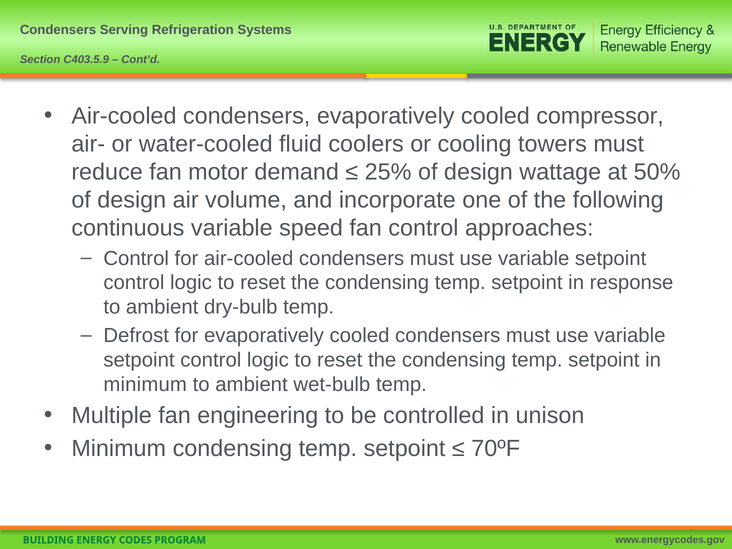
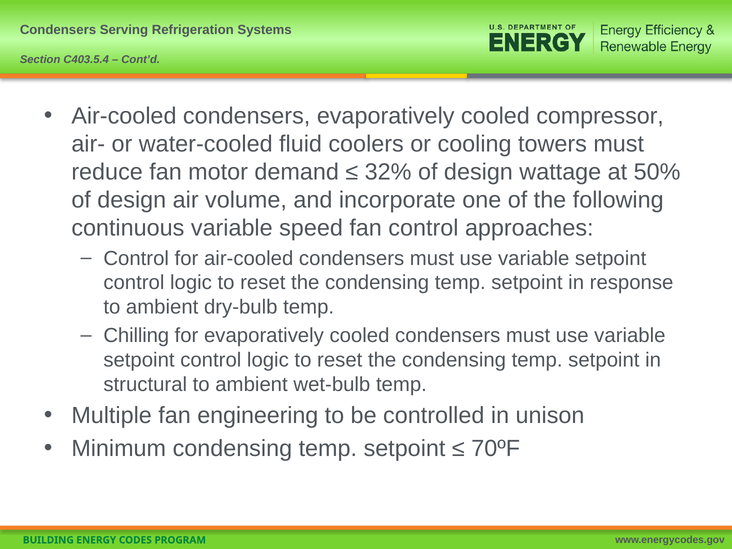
C403.5.9: C403.5.9 -> C403.5.4 (86, 59)
25%: 25% -> 32% (388, 172)
Defrost: Defrost -> Chilling (136, 336)
minimum: minimum -> structural (145, 384)
